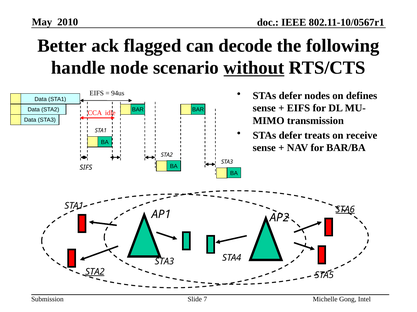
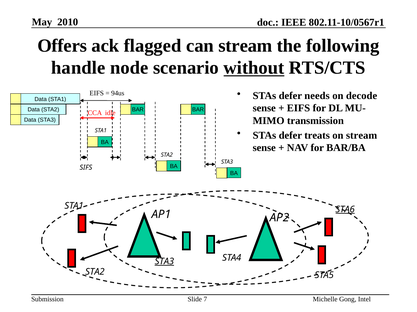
Better: Better -> Offers (62, 46)
can decode: decode -> stream (245, 46)
nodes: nodes -> needs (317, 96)
defines: defines -> decode (362, 96)
on receive: receive -> stream (362, 136)
STA3 underline: none -> present (164, 262)
STA2 underline: present -> none (95, 272)
